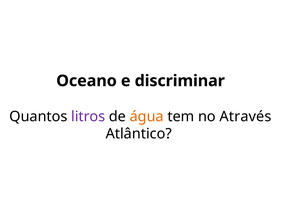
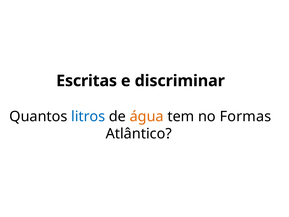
Oceano: Oceano -> Escritas (87, 81)
litros colour: purple -> blue (88, 116)
Através: Através -> Formas (245, 116)
